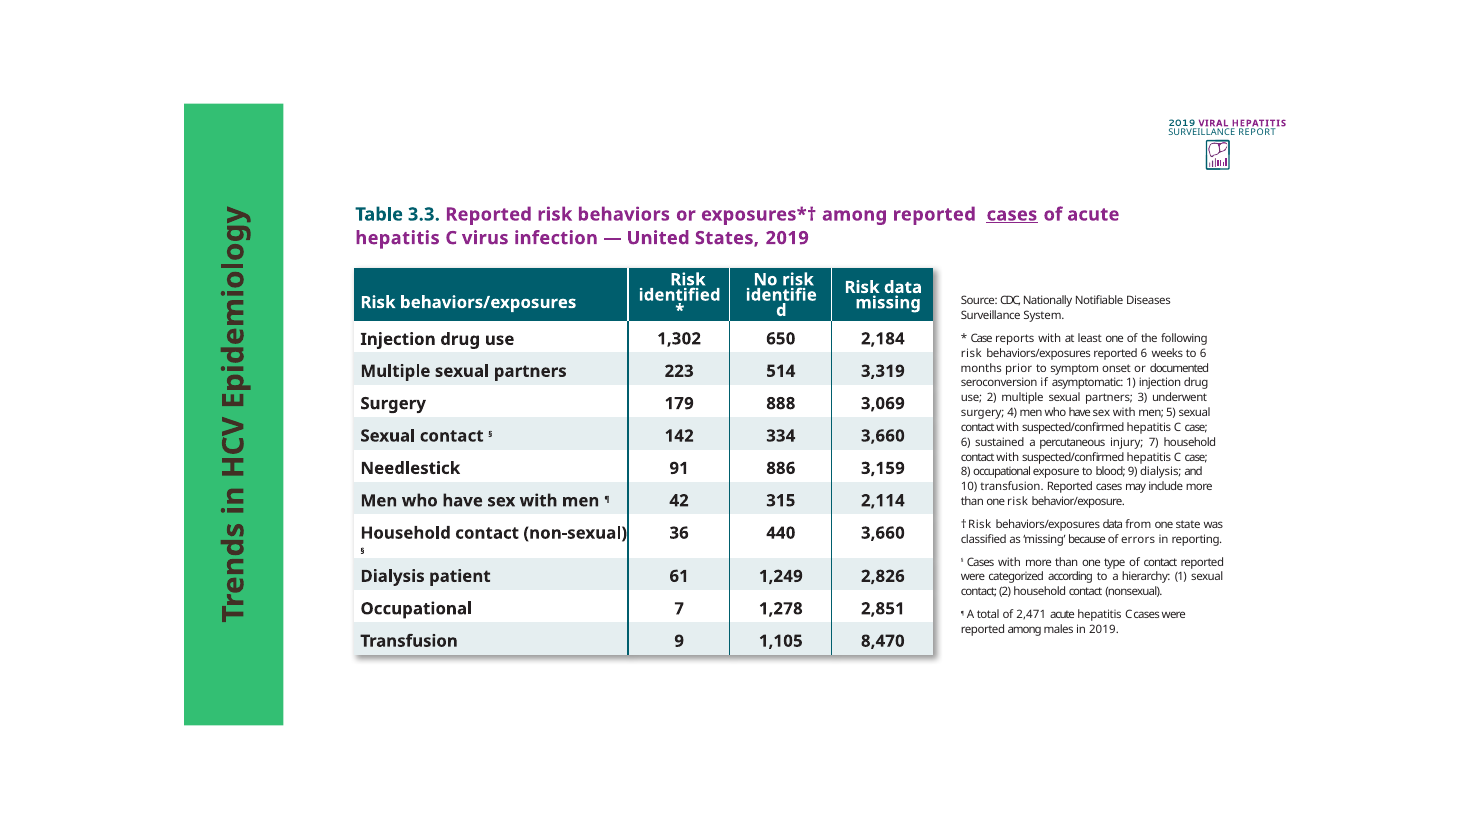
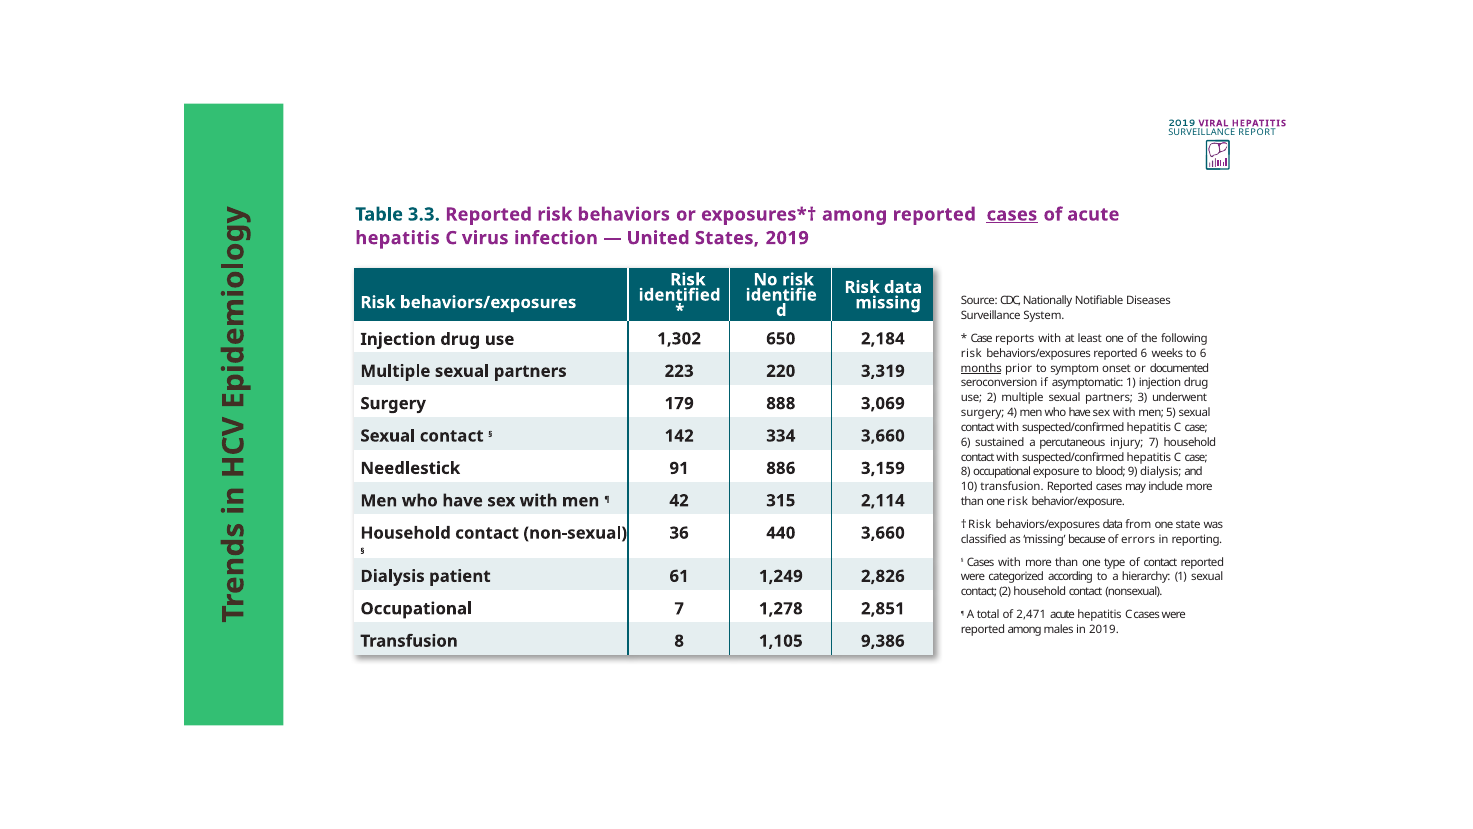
months underline: none -> present (981, 368)
514: 514 -> 220 (781, 371)
Transfusion 9: 9 -> 8 (679, 641)
8,470: 8,470 -> 9,386 (883, 641)
